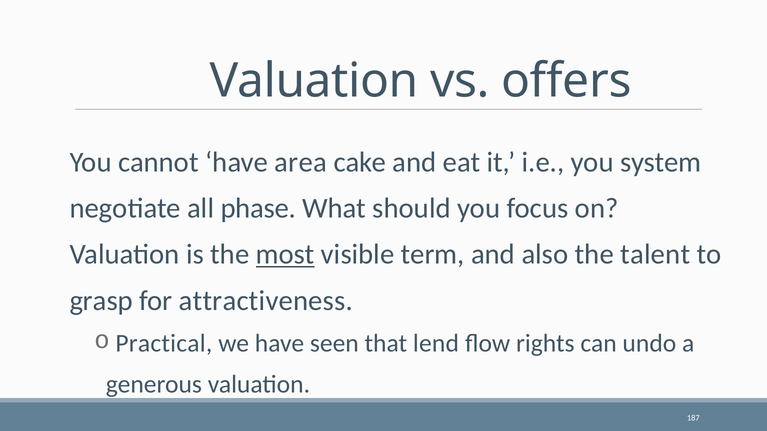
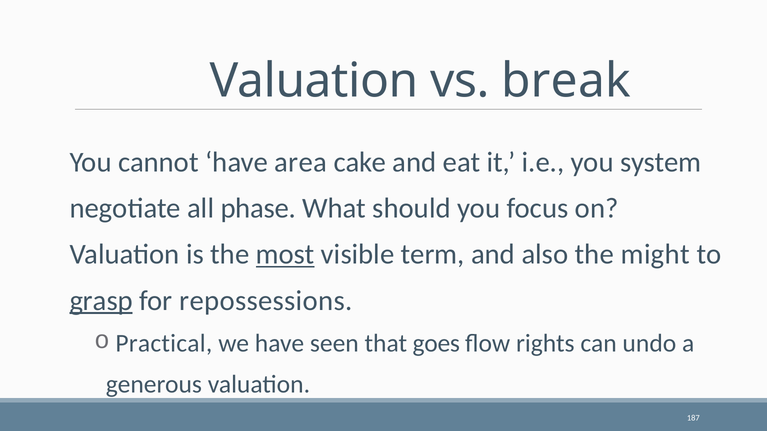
offers: offers -> break (566, 81)
talent: talent -> might (655, 255)
grasp underline: none -> present (101, 301)
attractiveness: attractiveness -> repossessions (266, 301)
lend: lend -> goes (436, 344)
